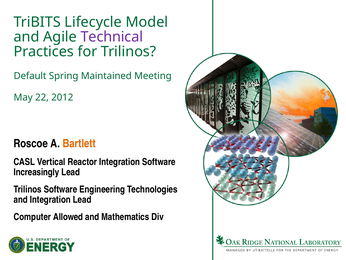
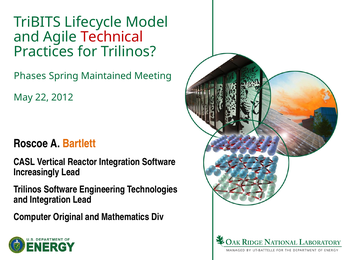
Technical colour: purple -> red (112, 37)
Default: Default -> Phases (30, 76)
Allowed: Allowed -> Original (68, 217)
